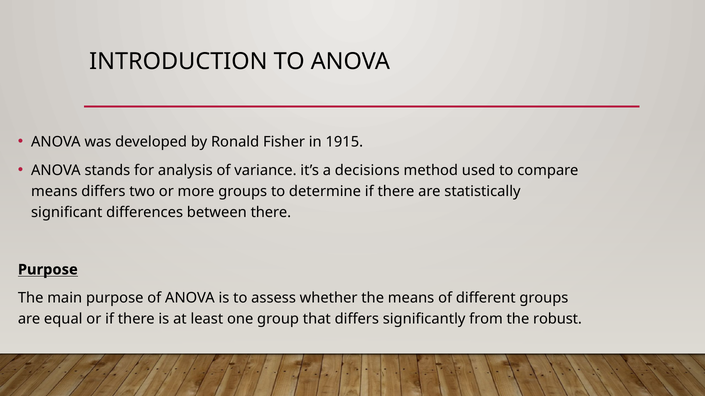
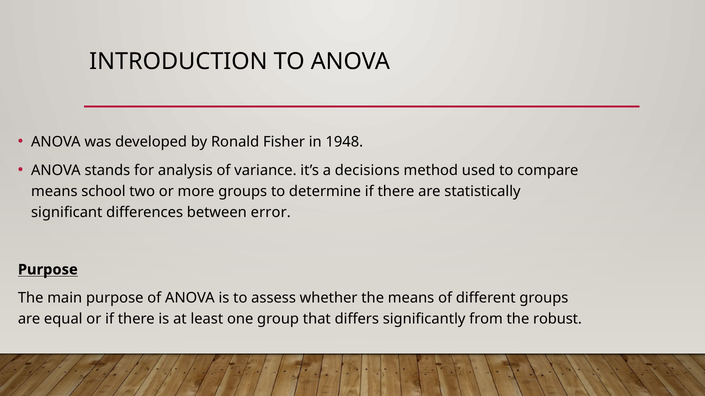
1915: 1915 -> 1948 (344, 142)
means differs: differs -> school (103, 192)
between there: there -> error (271, 213)
